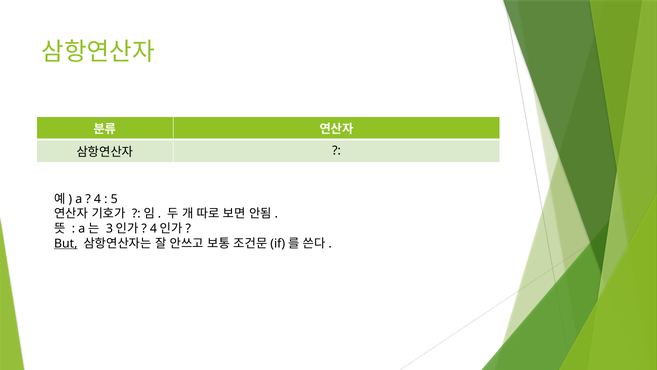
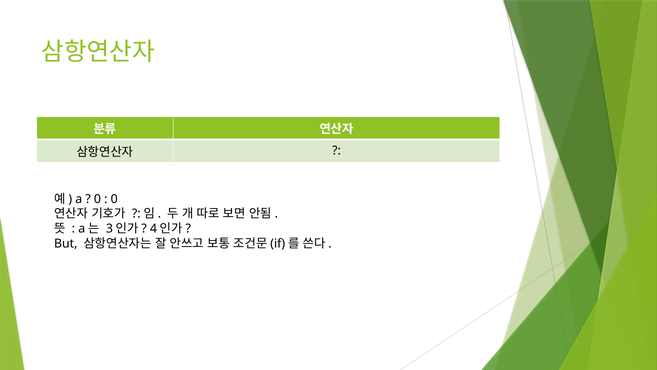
4: 4 -> 0 (97, 199)
5: 5 -> 0 (114, 199)
But underline: present -> none (66, 243)
